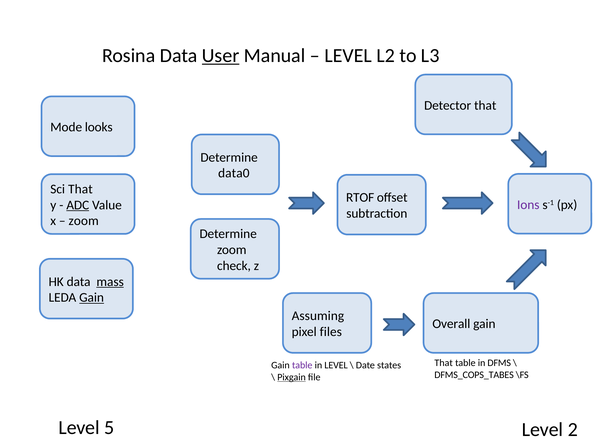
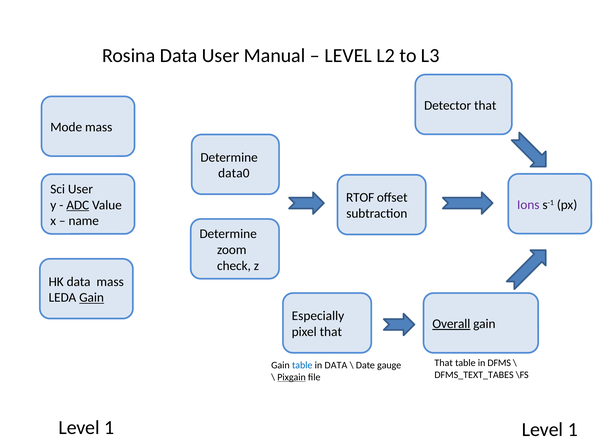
User underline: present -> none (221, 56)
Mode looks: looks -> mass (99, 127)
Sci That: That -> User (80, 189)
zoom: zoom -> name (84, 221)
mass underline: present -> none (110, 282)
Assuming: Assuming -> Especially (318, 316)
Overall underline: none -> present (451, 324)
pixel files: files -> that (331, 332)
table colour: purple -> blue (302, 366)
in LEVEL: LEVEL -> DATA (336, 366)
states: states -> gauge (389, 366)
DFMS_COPS_TABES: DFMS_COPS_TABES -> DFMS_TEXT_TABES (474, 375)
5: 5 -> 1 (109, 428)
2: 2 -> 1 (573, 430)
